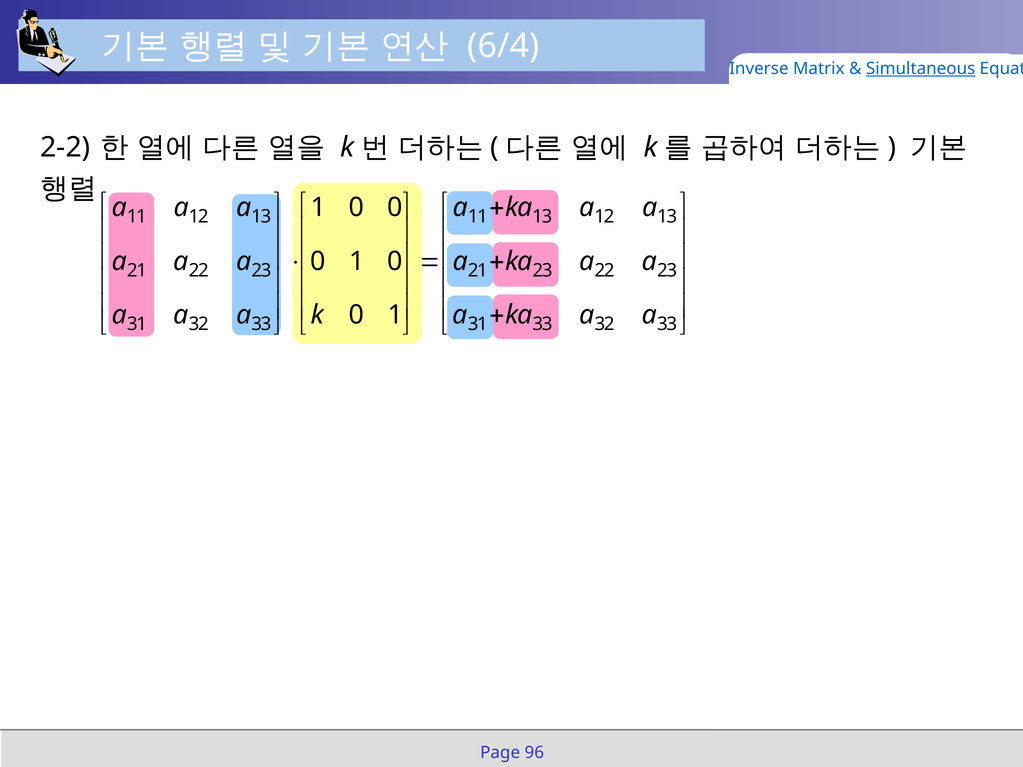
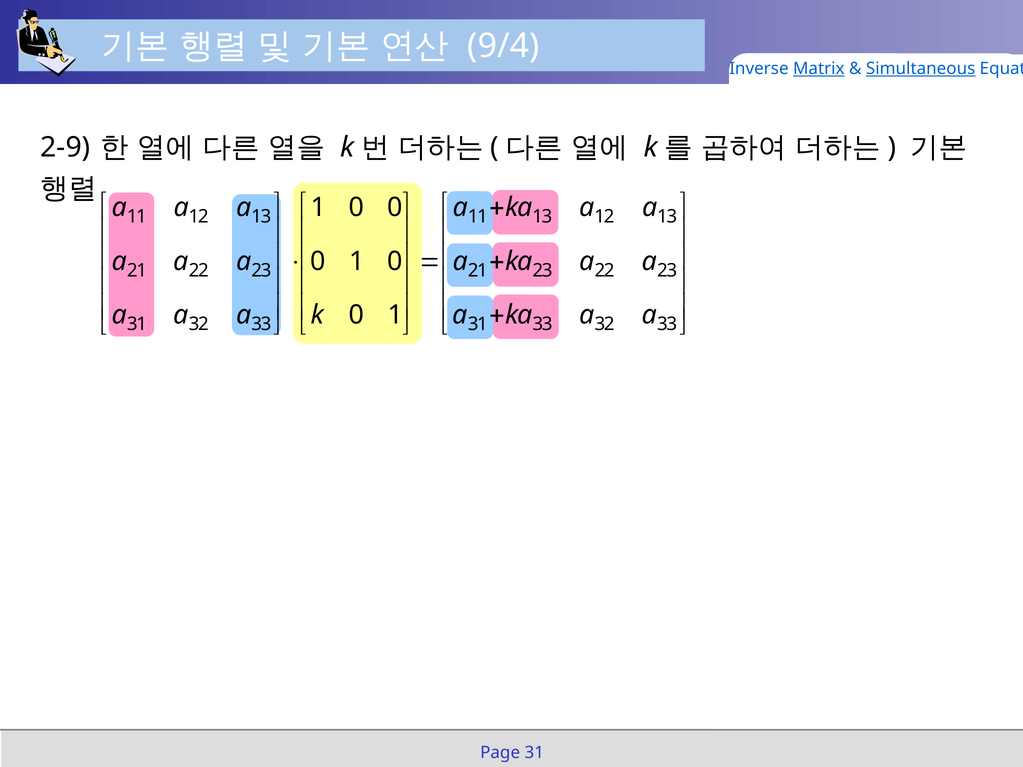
6/4: 6/4 -> 9/4 (503, 46)
Matrix underline: none -> present (819, 69)
2-2: 2-2 -> 2-9 (65, 148)
Page 96: 96 -> 31 (534, 753)
